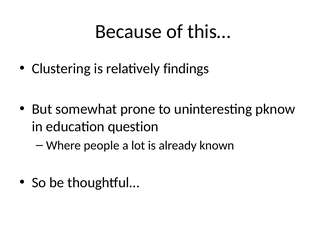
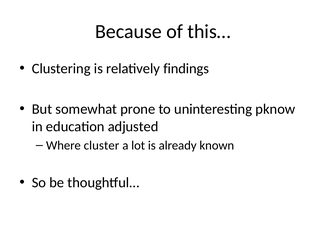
question: question -> adjusted (133, 126)
people: people -> cluster (101, 145)
